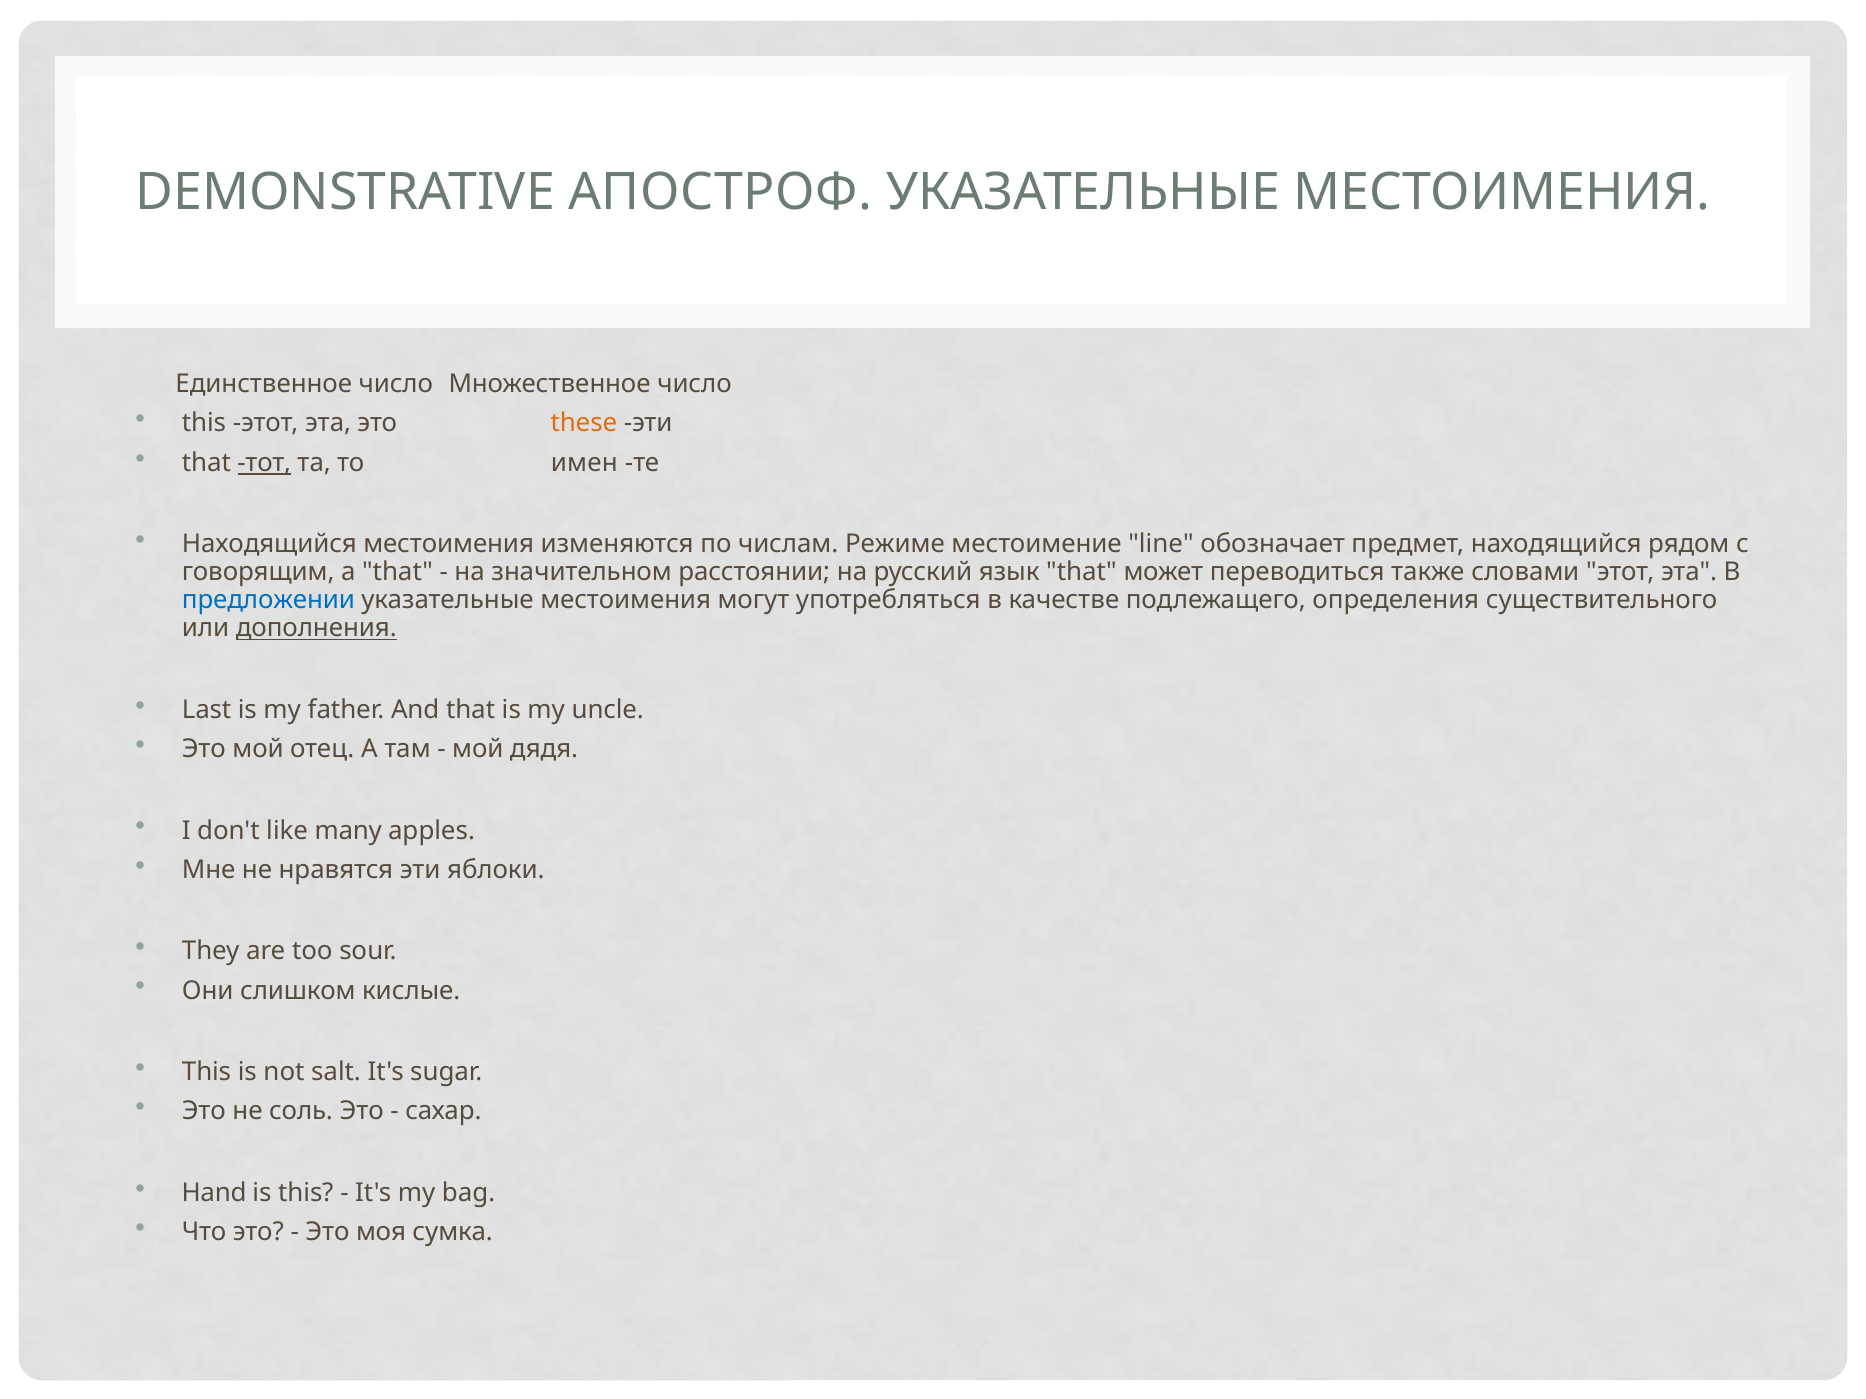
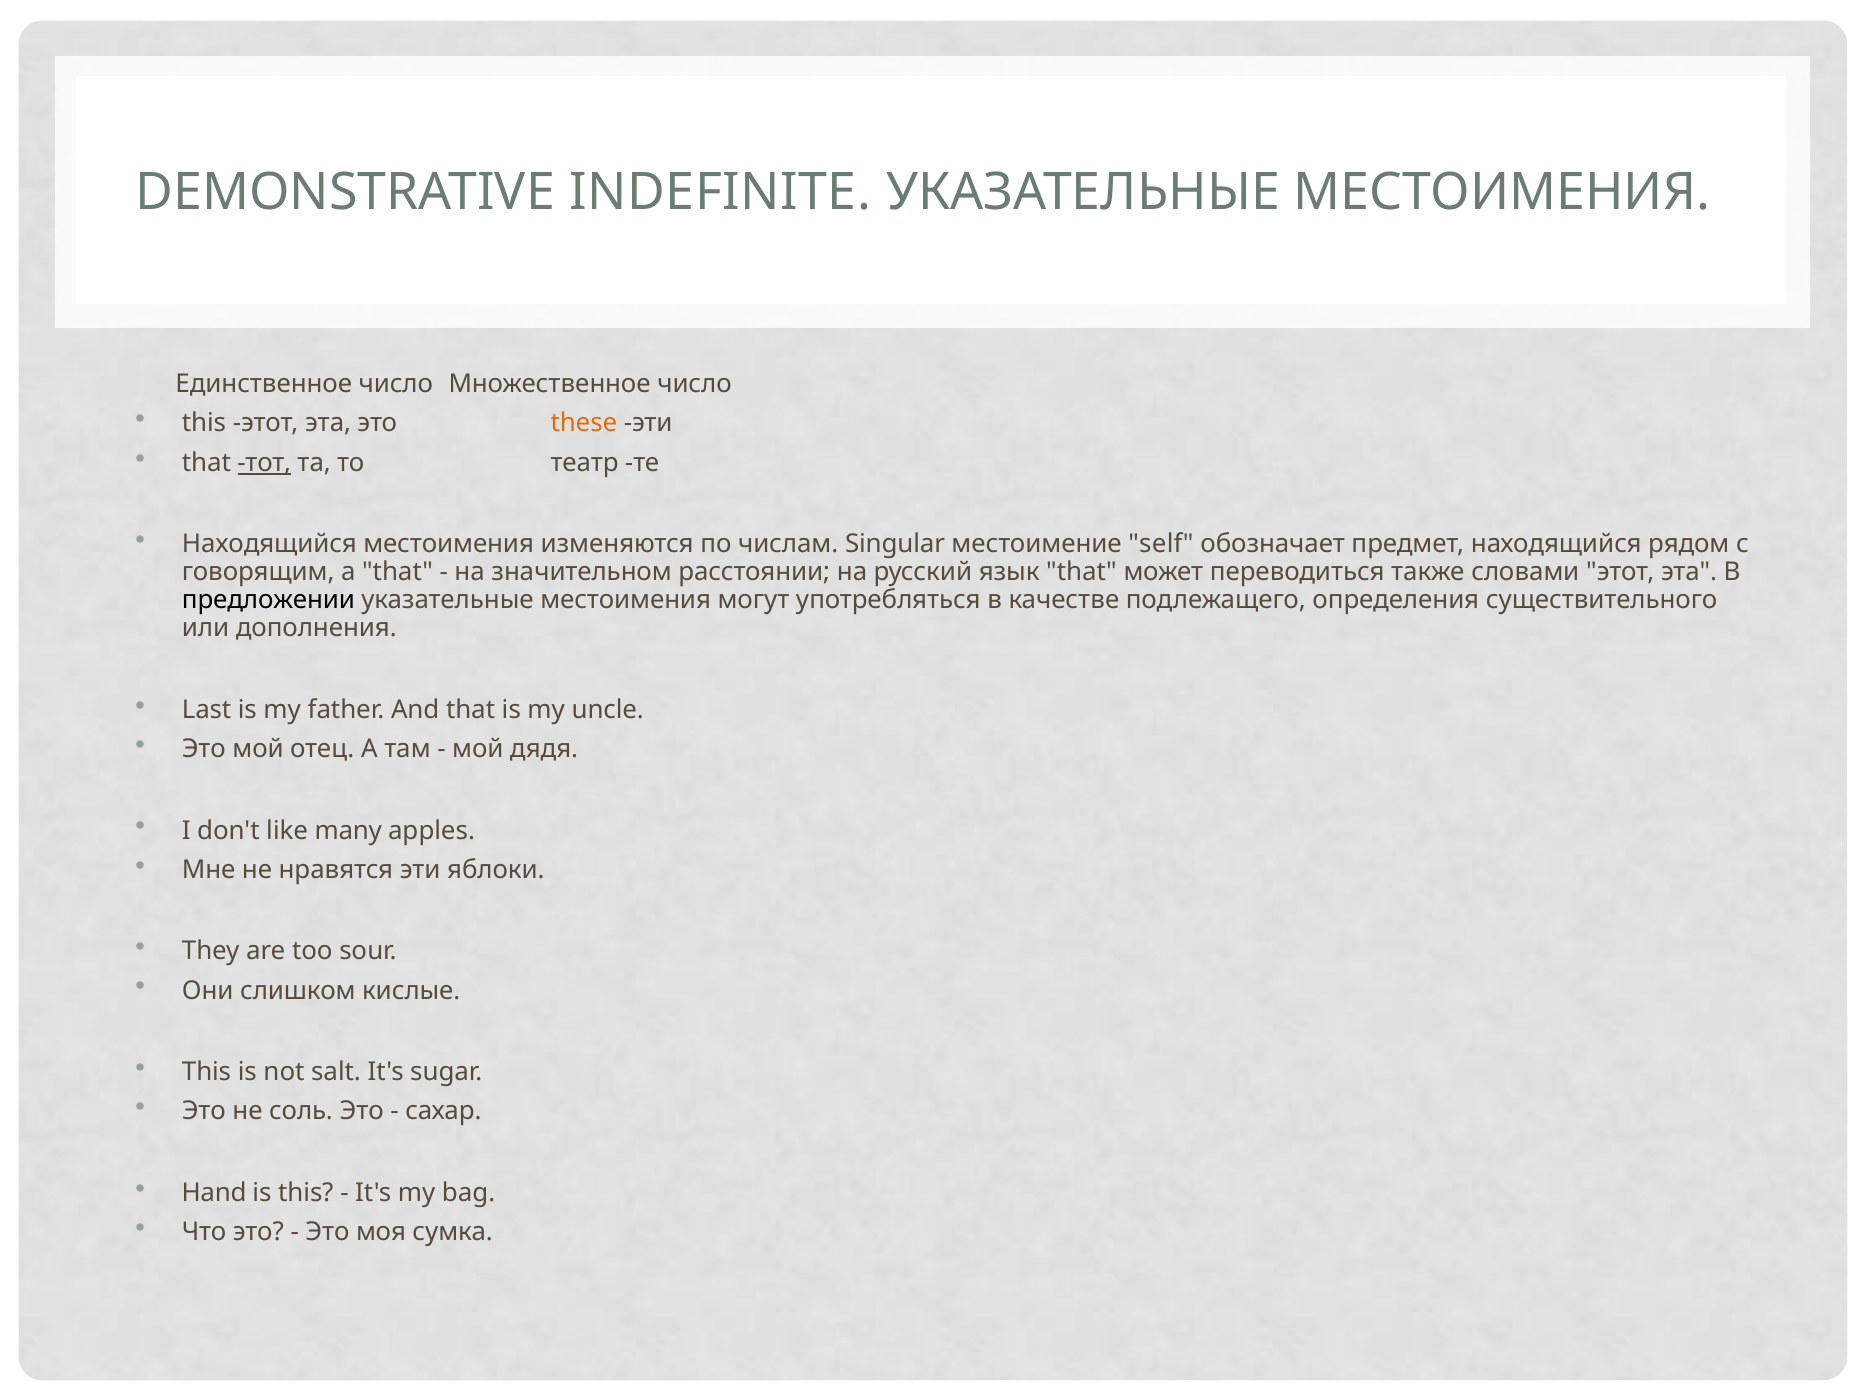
АПОСТРОФ: АПОСТРОФ -> INDEFINITE (720, 193)
имен: имен -> театр (585, 463)
Режиме: Режиме -> Singular (895, 544)
line: line -> self (1161, 544)
предложении colour: blue -> black (268, 600)
дополнения underline: present -> none (316, 629)
